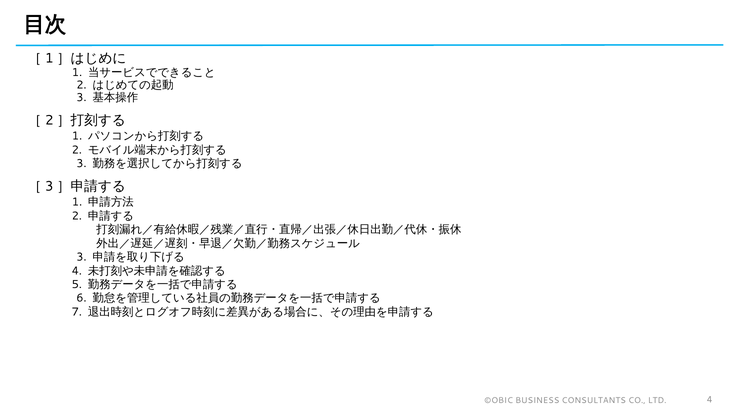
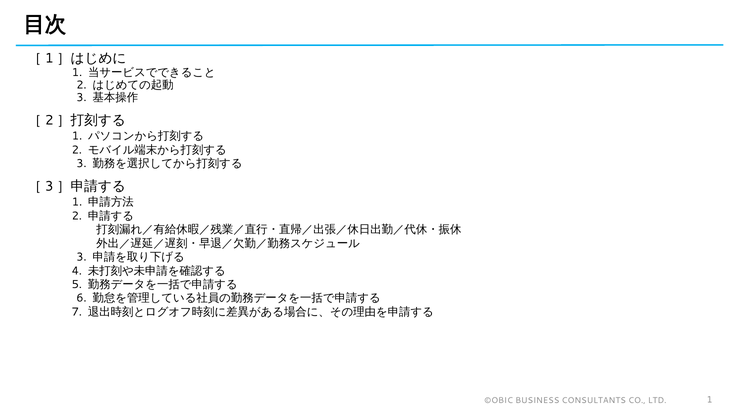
LTD 4: 4 -> 1 (710, 399)
